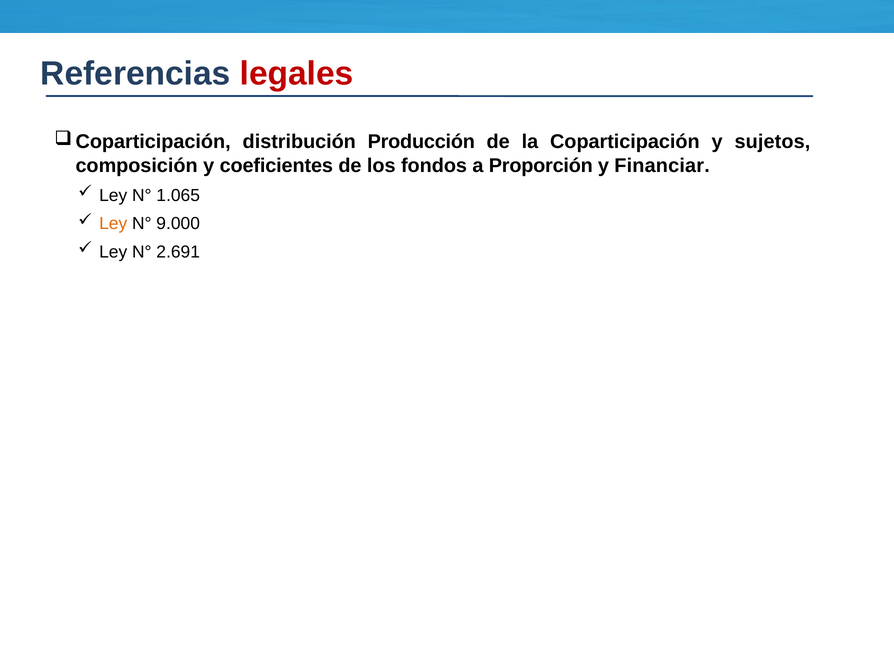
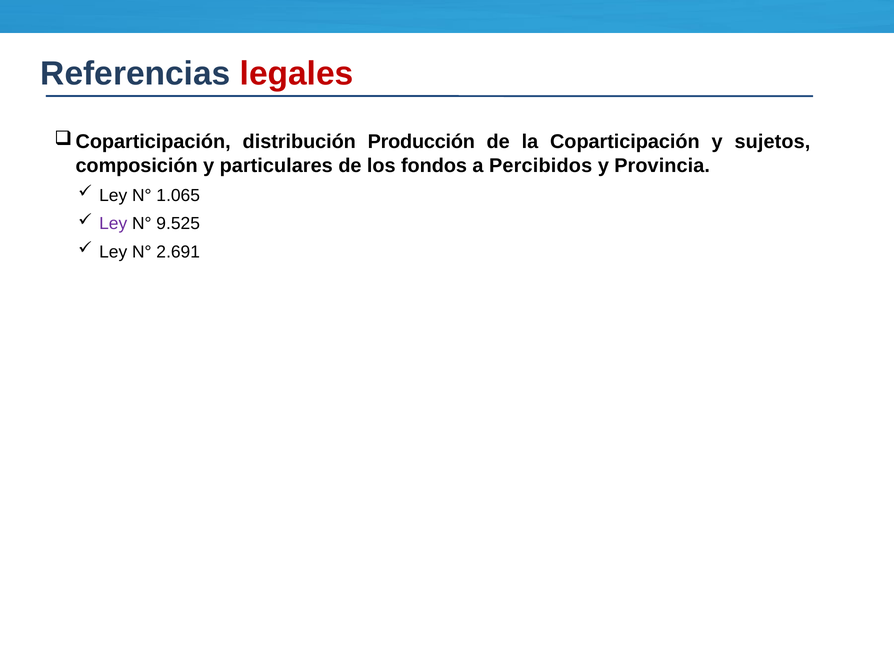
coeficientes: coeficientes -> particulares (276, 166)
Proporción: Proporción -> Percibidos (541, 166)
Financiar: Financiar -> Provincia (662, 166)
Ley colour: orange -> purple (113, 223)
9.000: 9.000 -> 9.525 (178, 223)
